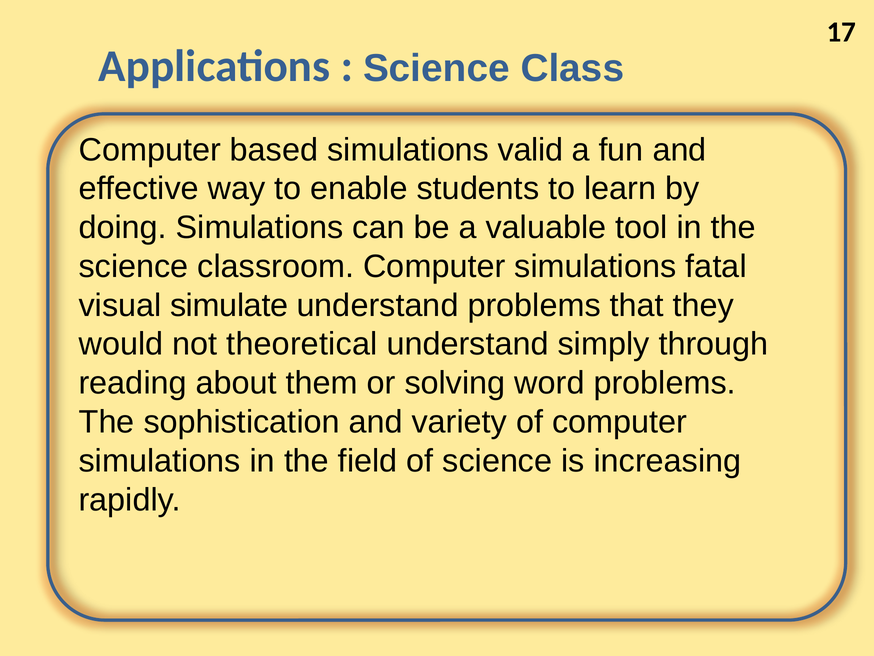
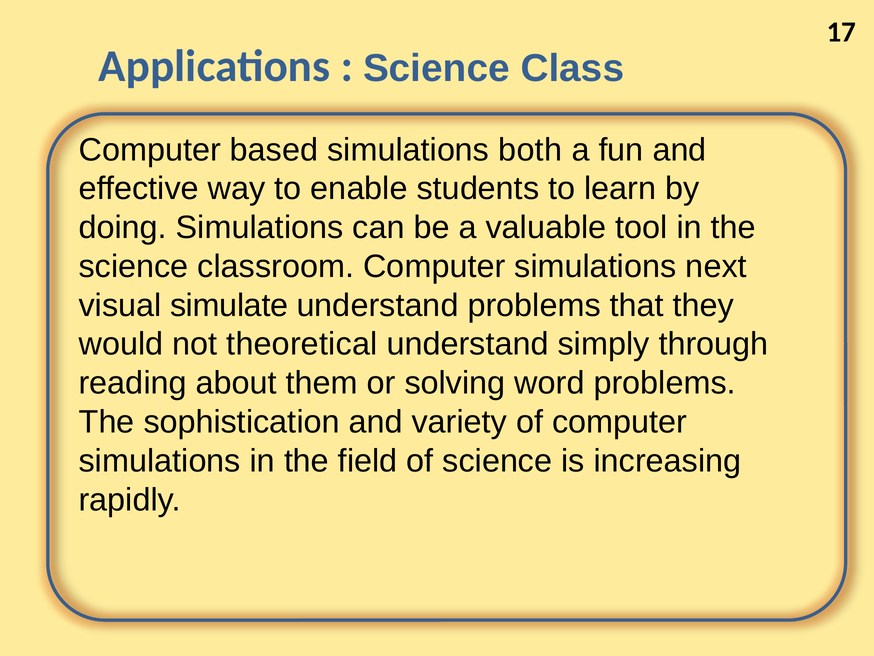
valid: valid -> both (530, 150)
fatal: fatal -> next (716, 266)
